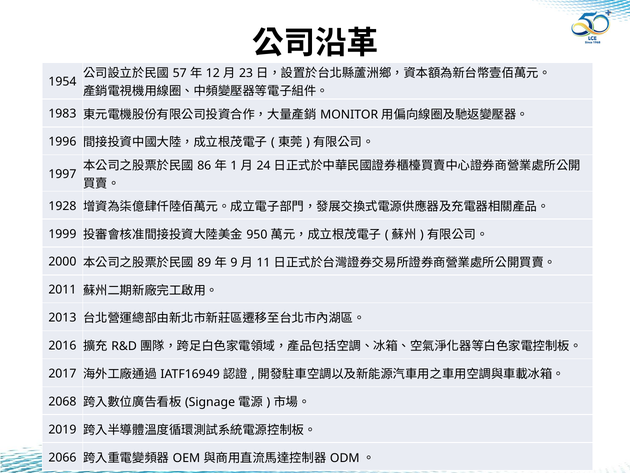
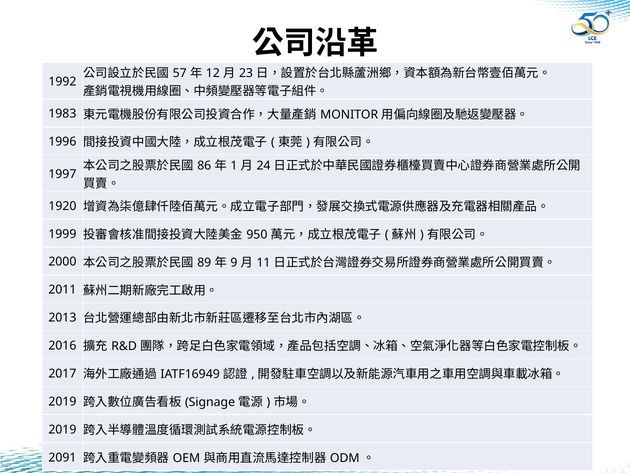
1954: 1954 -> 1992 (62, 82)
1928: 1928 -> 1920 (62, 206)
2068: 2068 -> 2019 (62, 401)
2066: 2066 -> 2091 (62, 457)
